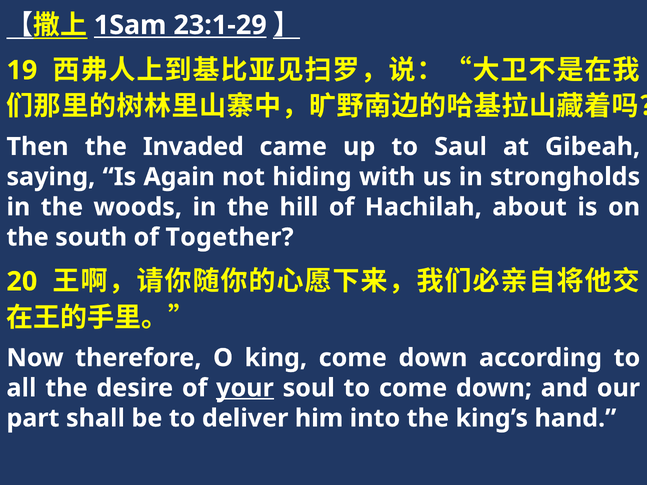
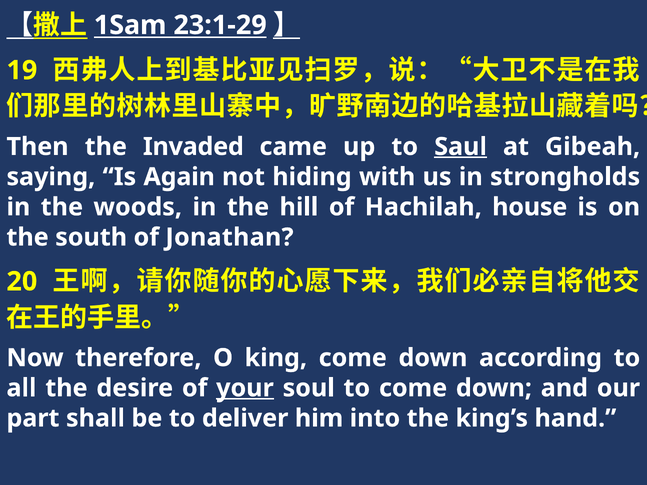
Saul underline: none -> present (461, 147)
about: about -> house (530, 207)
Together: Together -> Jonathan (229, 237)
